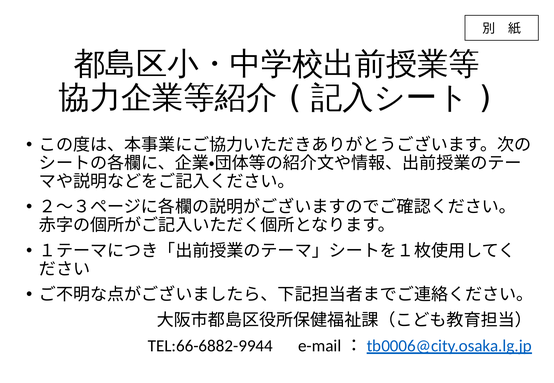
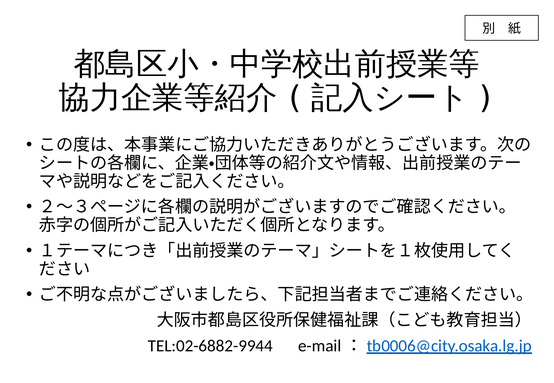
TEL:66-6882-9944: TEL:66-6882-9944 -> TEL:02-6882-9944 (210, 346)
